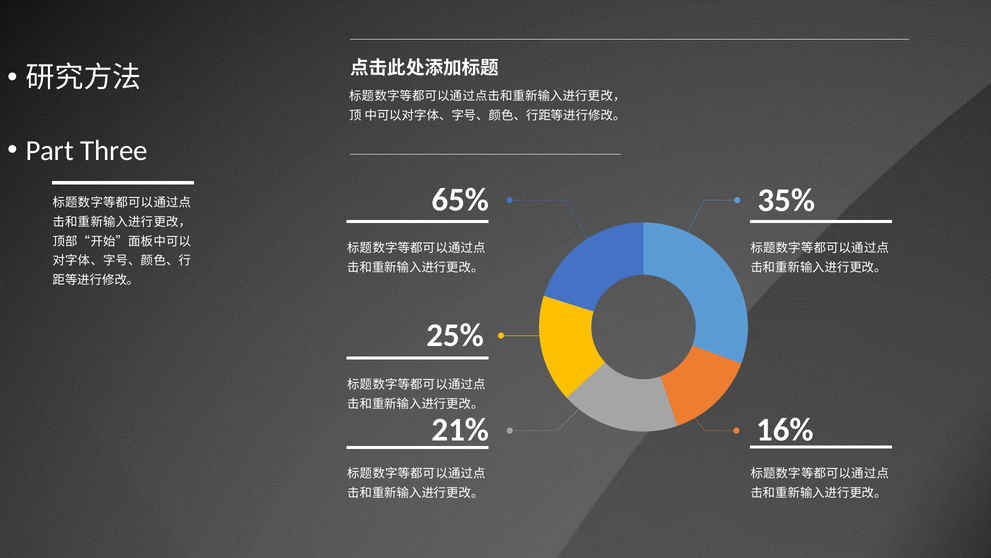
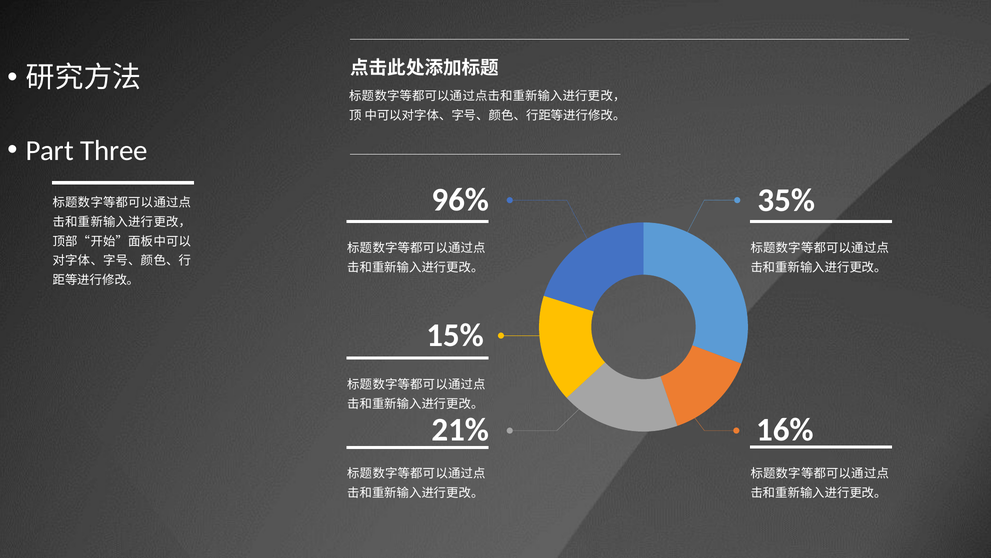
65%: 65% -> 96% (460, 200)
25%: 25% -> 15% (455, 335)
